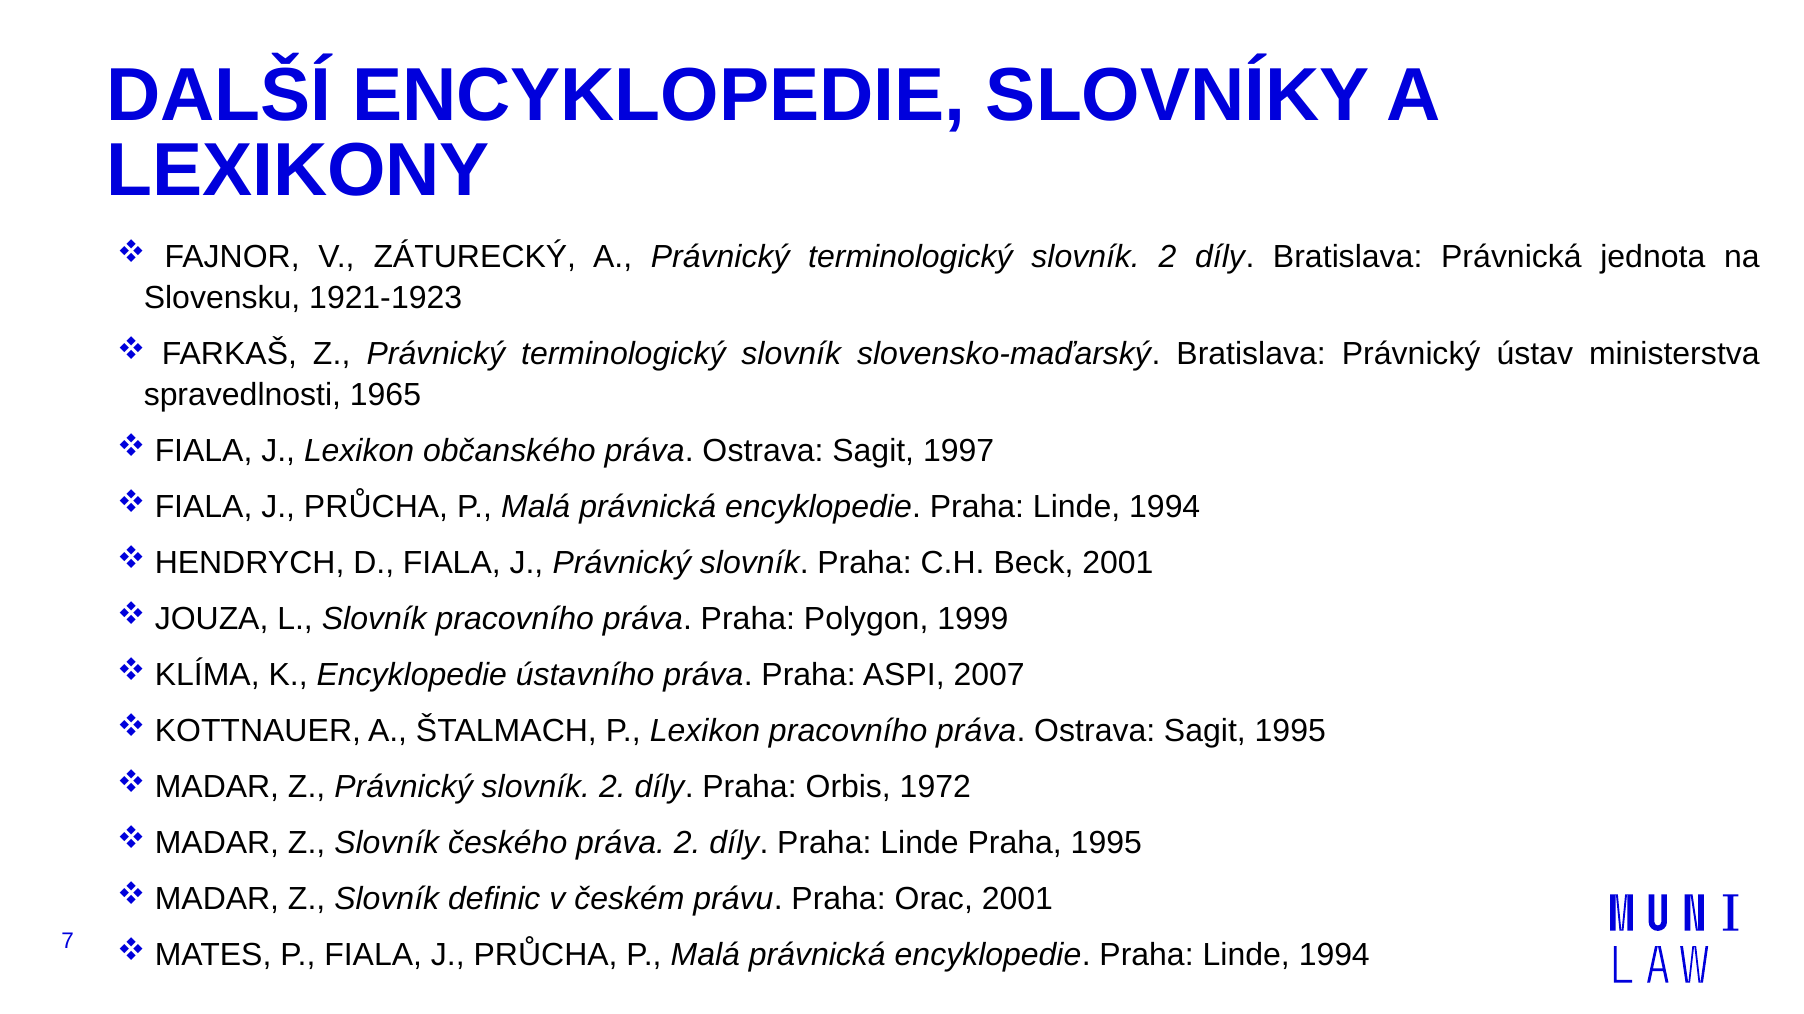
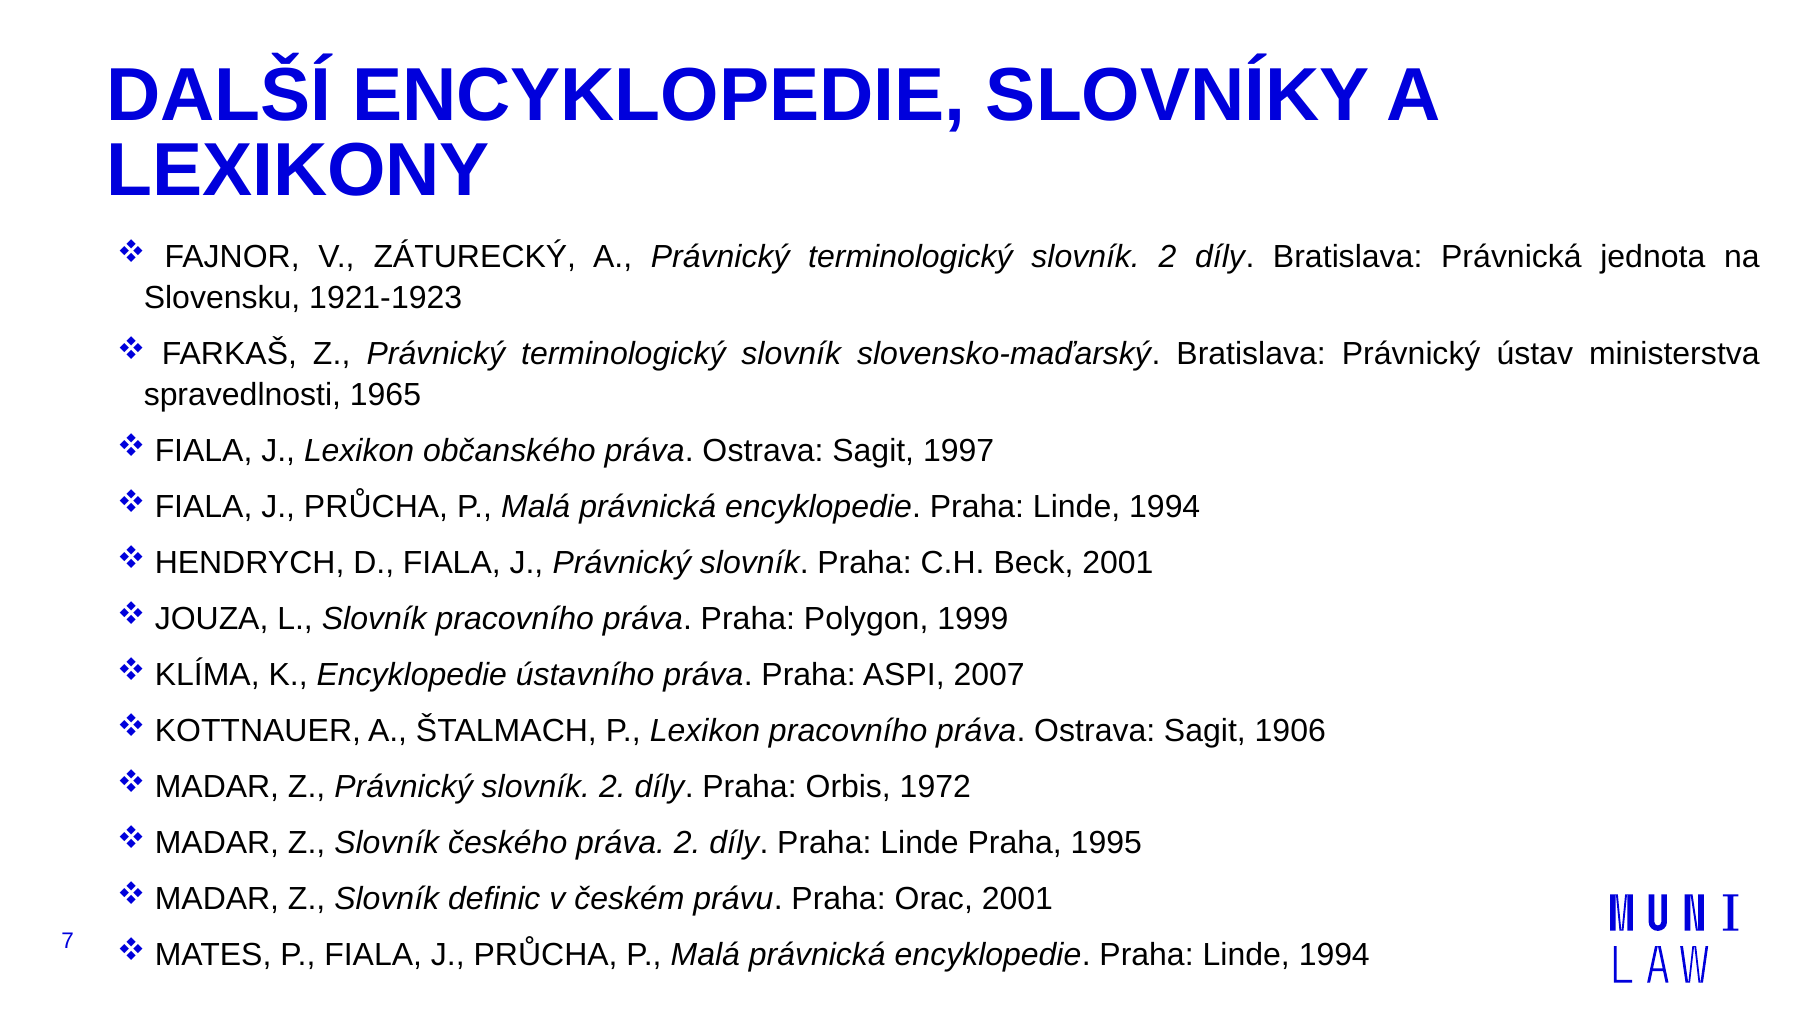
Sagit 1995: 1995 -> 1906 (1290, 732)
